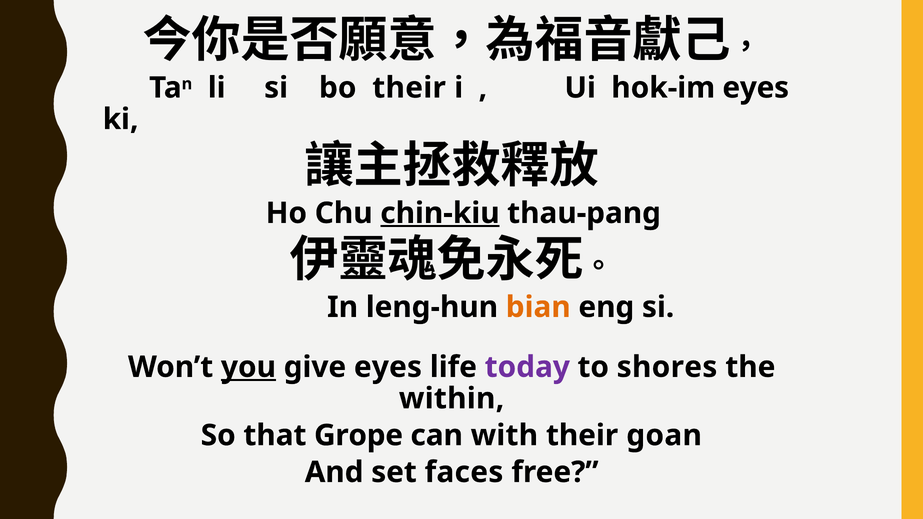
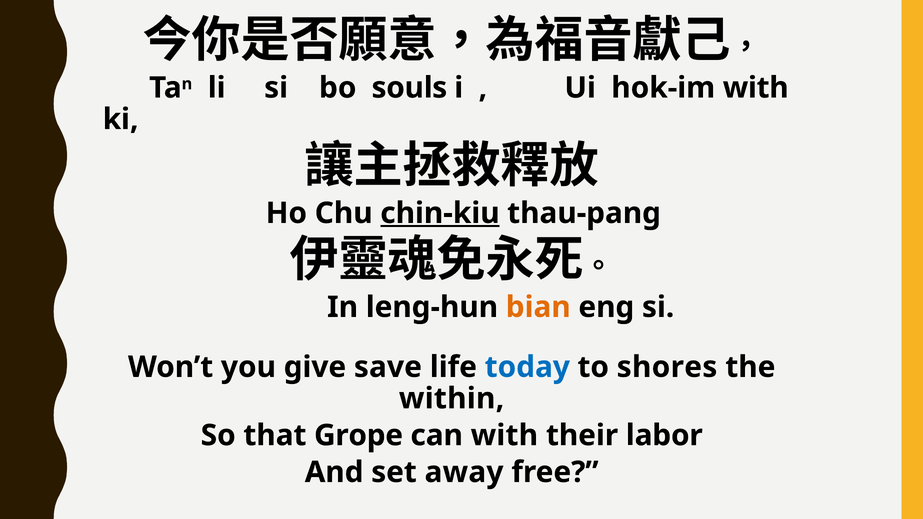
bo their: their -> souls (409, 88)
hok-im eyes: eyes -> with (756, 88)
you underline: present -> none (248, 367)
give eyes: eyes -> save (388, 367)
today colour: purple -> blue (527, 367)
goan: goan -> labor (664, 436)
faces: faces -> away (464, 472)
